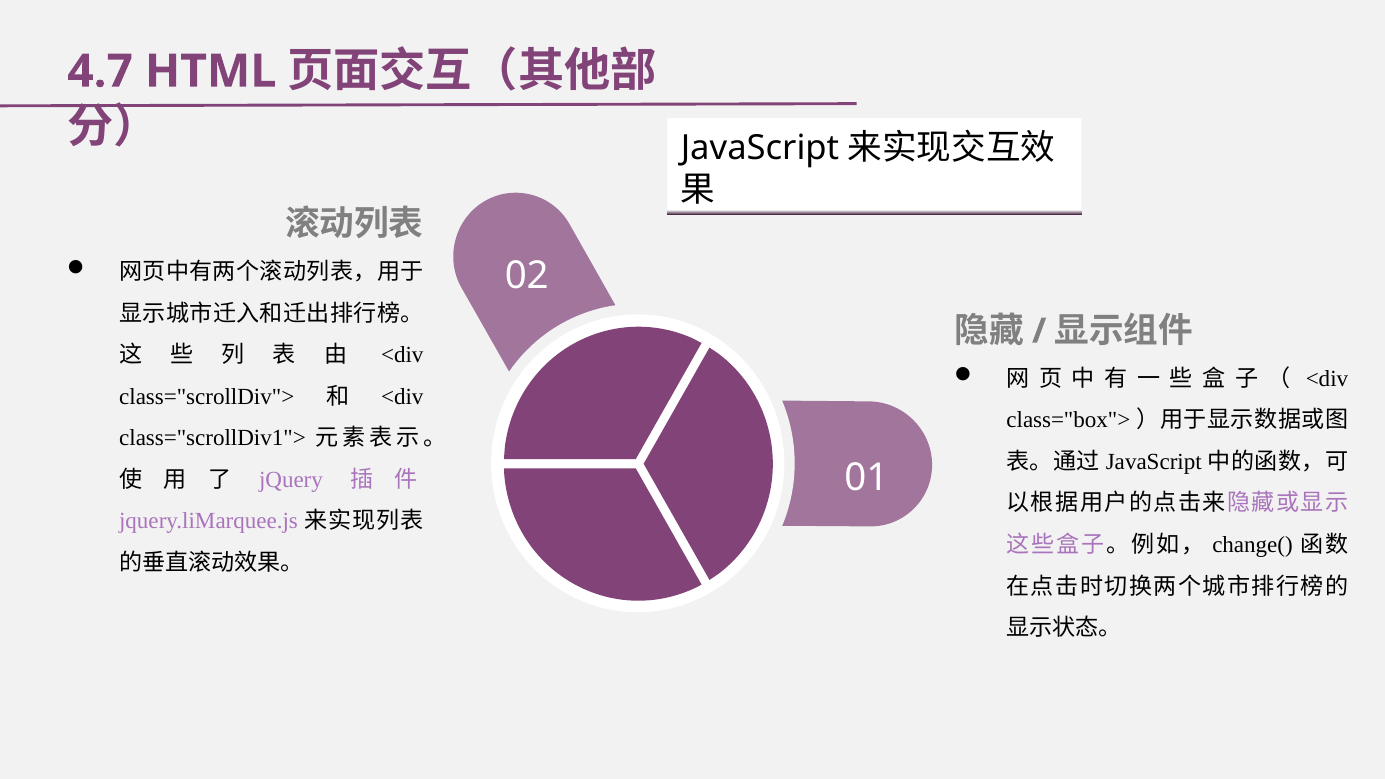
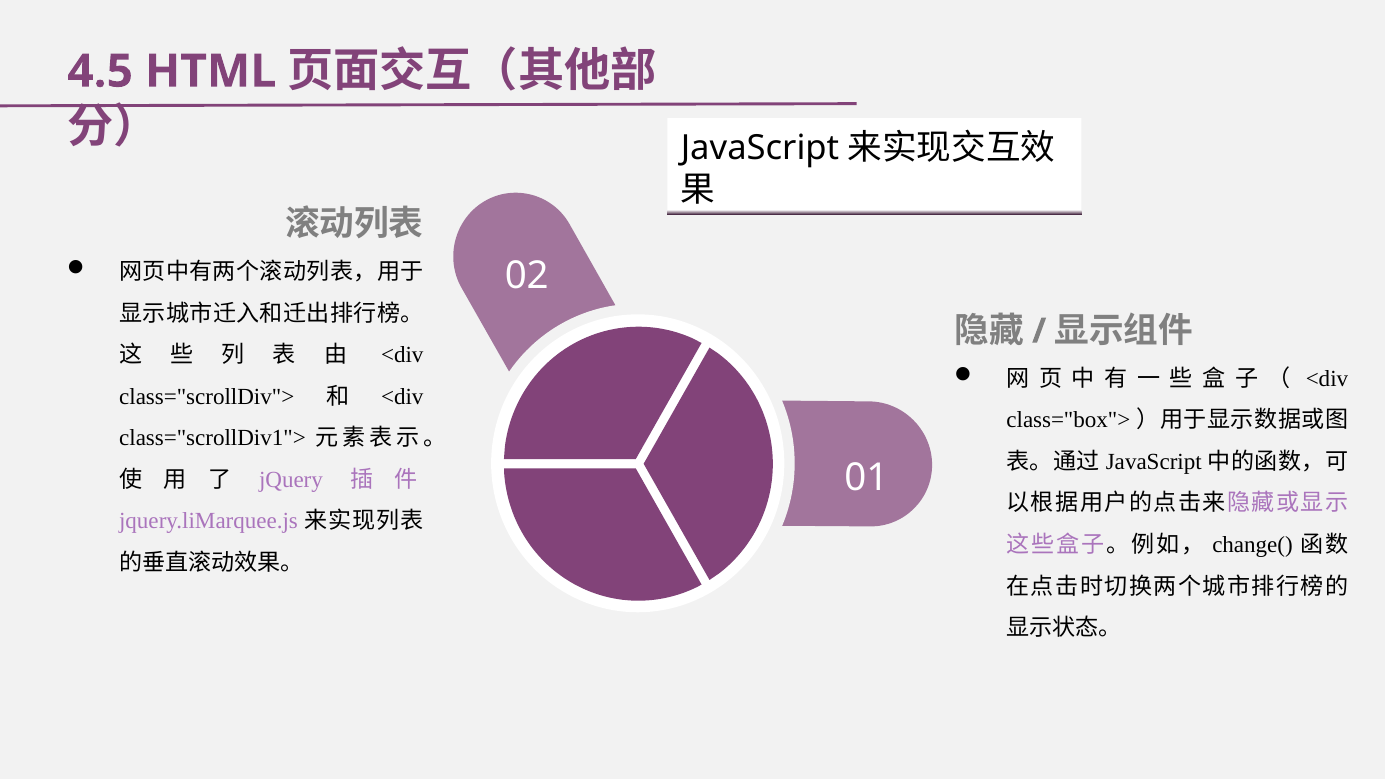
4.7: 4.7 -> 4.5 (100, 71)
